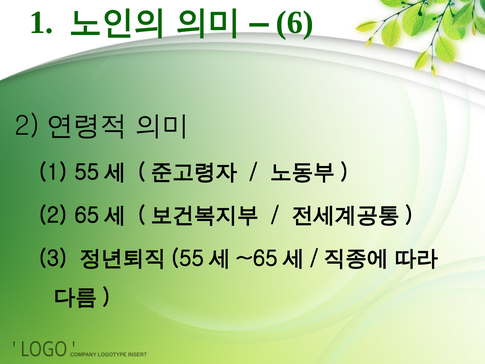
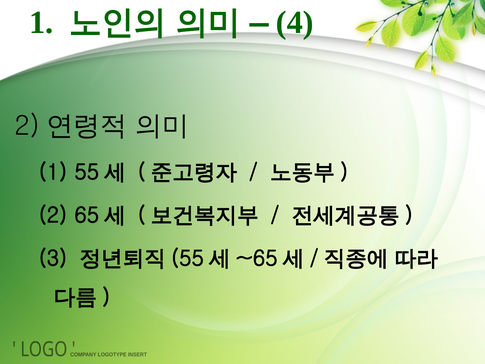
6: 6 -> 4 (295, 23)
